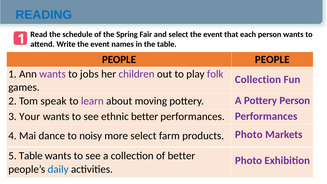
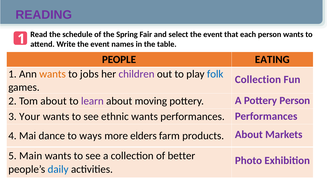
READING colour: blue -> purple (44, 15)
PEOPLE PEOPLE: PEOPLE -> EATING (272, 60)
wants colour: purple -> orange (53, 74)
folk colour: purple -> blue (215, 74)
Tom speak: speak -> about (54, 101)
ethnic better: better -> wants (145, 116)
Photo: Photo -> About (249, 135)
noisy: noisy -> ways (91, 136)
more select: select -> elders (143, 136)
5 Table: Table -> Main (31, 156)
